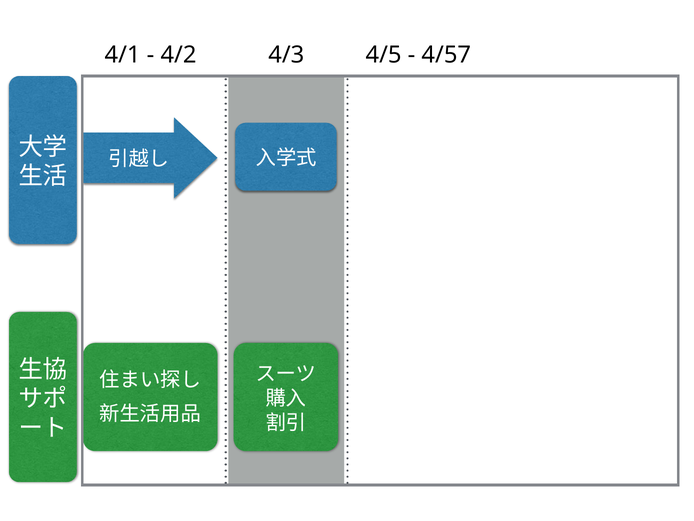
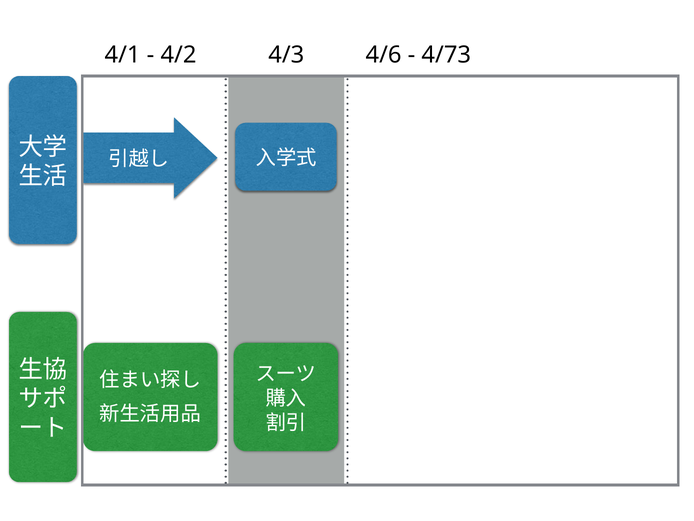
4/5: 4/5 -> 4/6 (384, 55)
4/57: 4/57 -> 4/73 (446, 55)
